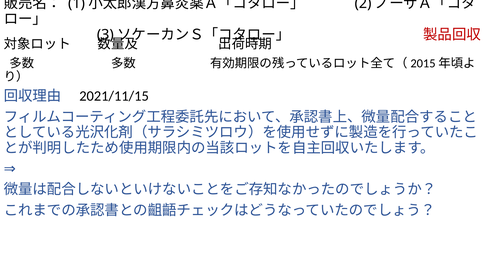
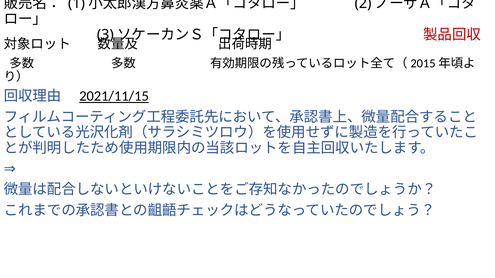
2021/11/15 underline: none -> present (114, 96)
